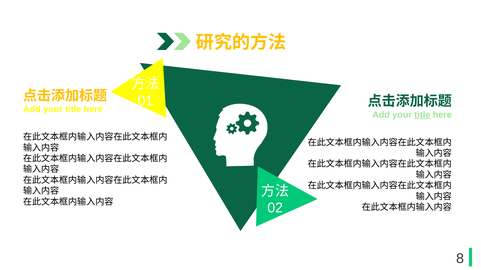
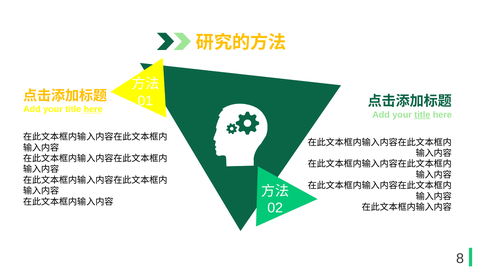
here underline: none -> present (93, 110)
